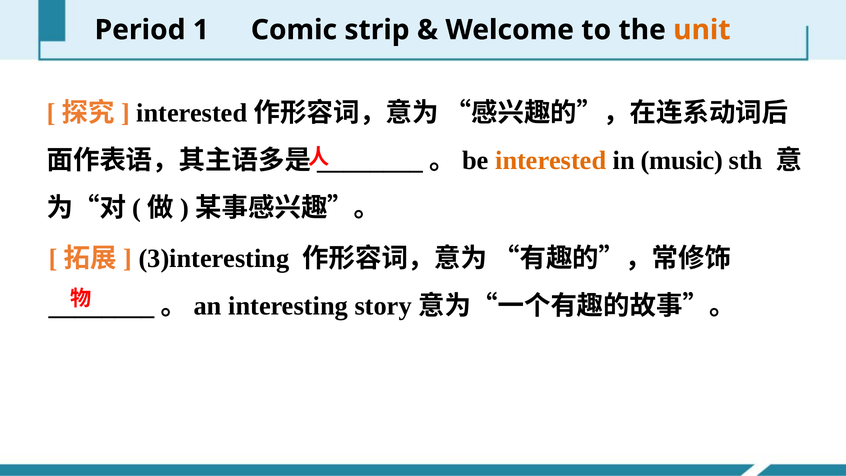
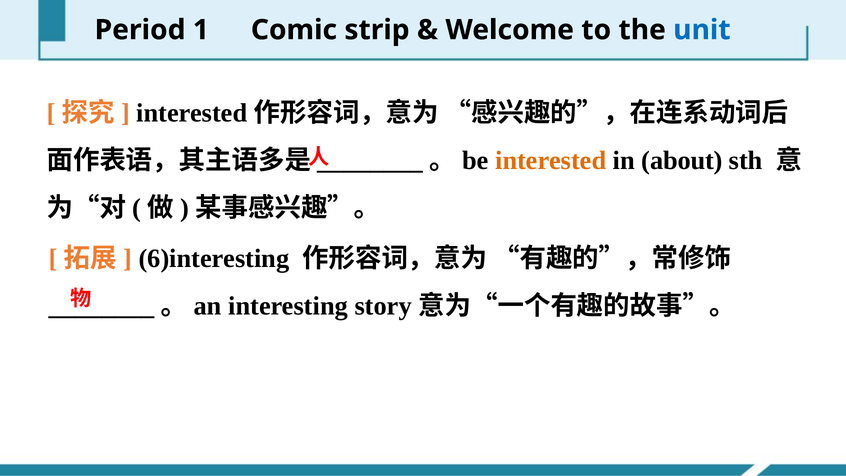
unit colour: orange -> blue (702, 30)
music: music -> about (682, 161)
3)interesting: 3)interesting -> 6)interesting (214, 258)
